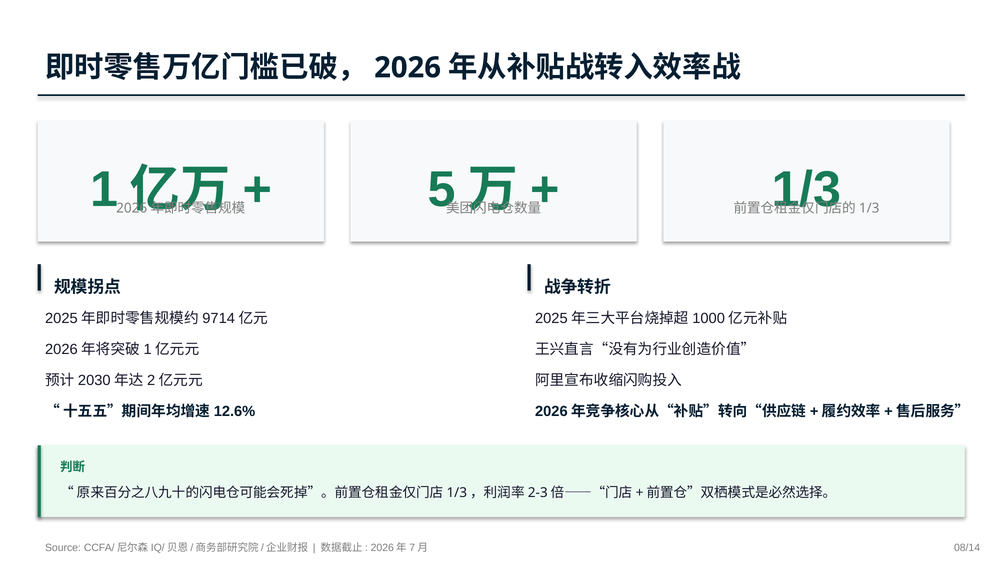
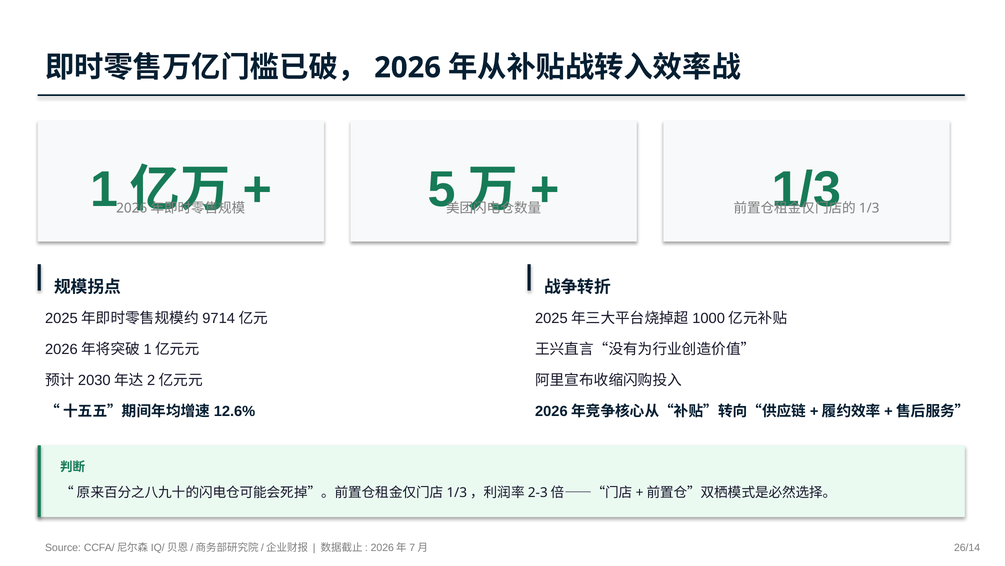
08/14: 08/14 -> 26/14 (967, 547)
